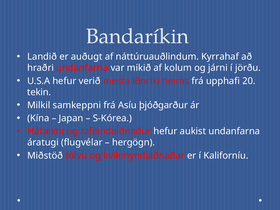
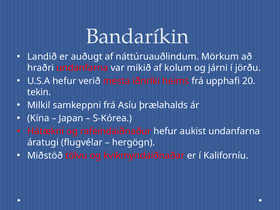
Kyrrahaf: Kyrrahaf -> Mörkum (220, 57)
þjóðgarður: þjóðgarður -> þrælahalds (163, 105)
